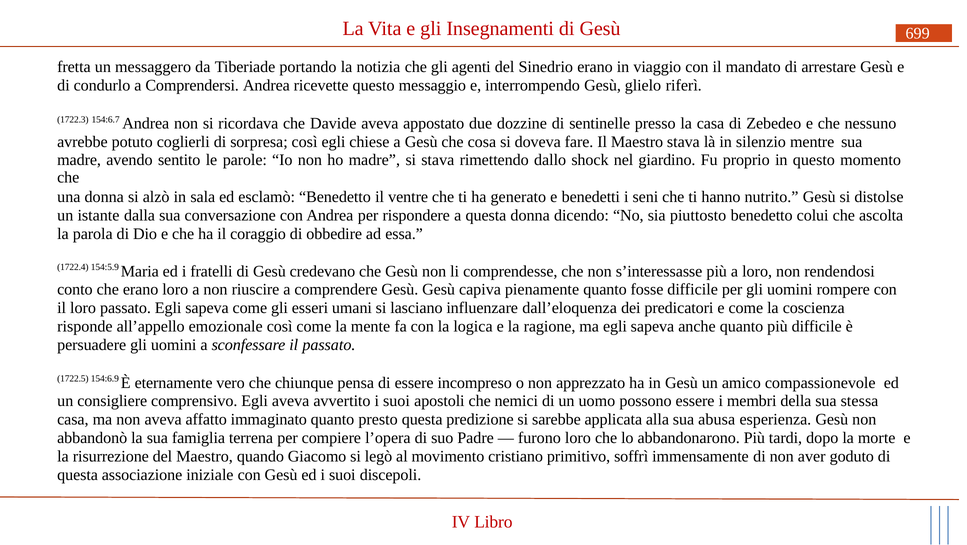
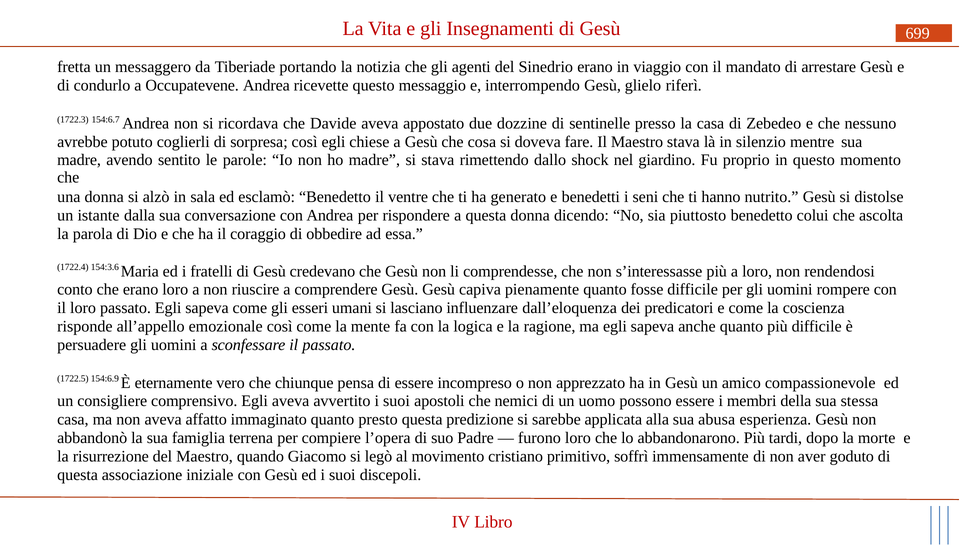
Comprendersi: Comprendersi -> Occupatevene (192, 85)
154:5.9: 154:5.9 -> 154:3.6 (105, 267)
